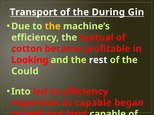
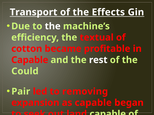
During: During -> Effects (108, 12)
the colour: yellow -> white (53, 26)
Looking: Looking -> Capable (30, 60)
Into: Into -> Pair (21, 92)
to efficiency: efficiency -> removing (85, 92)
